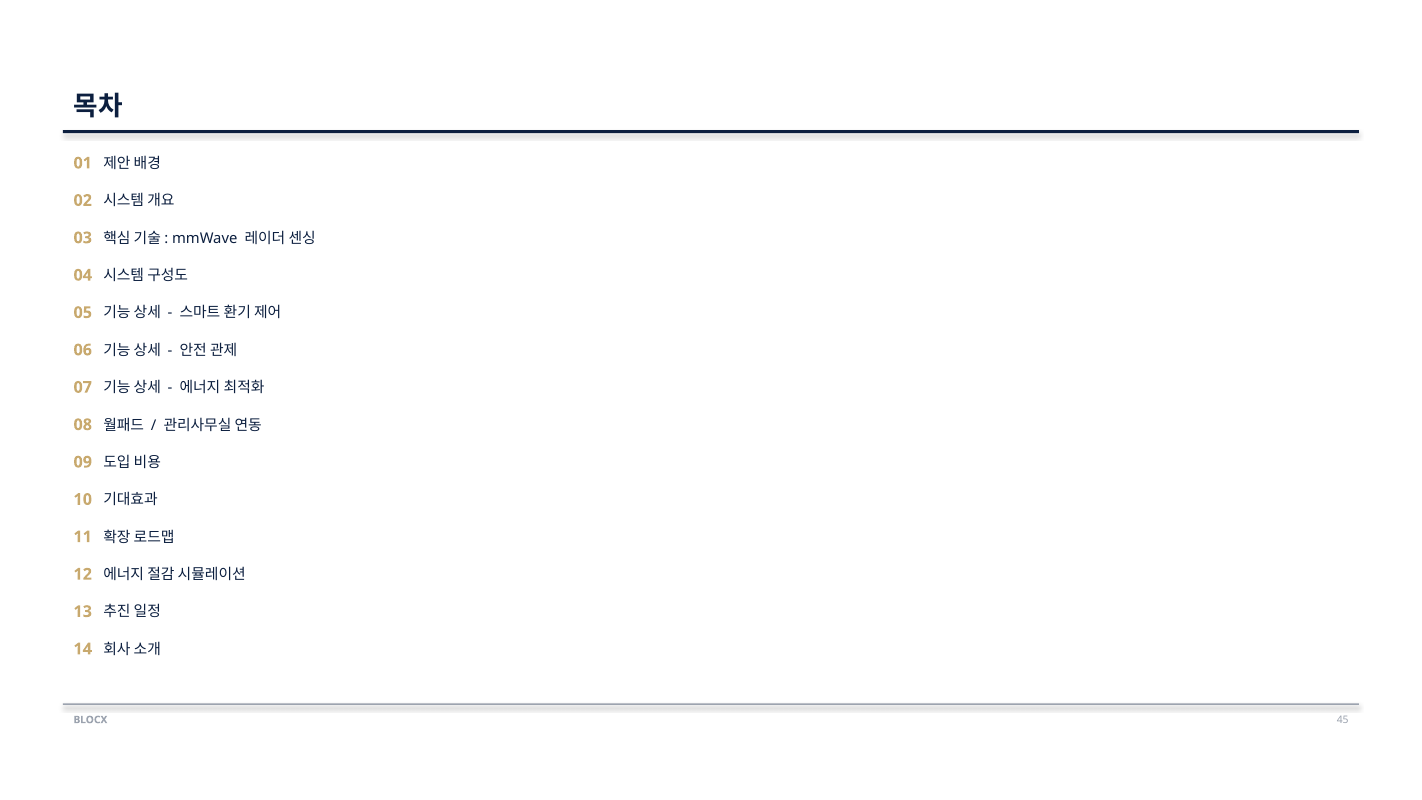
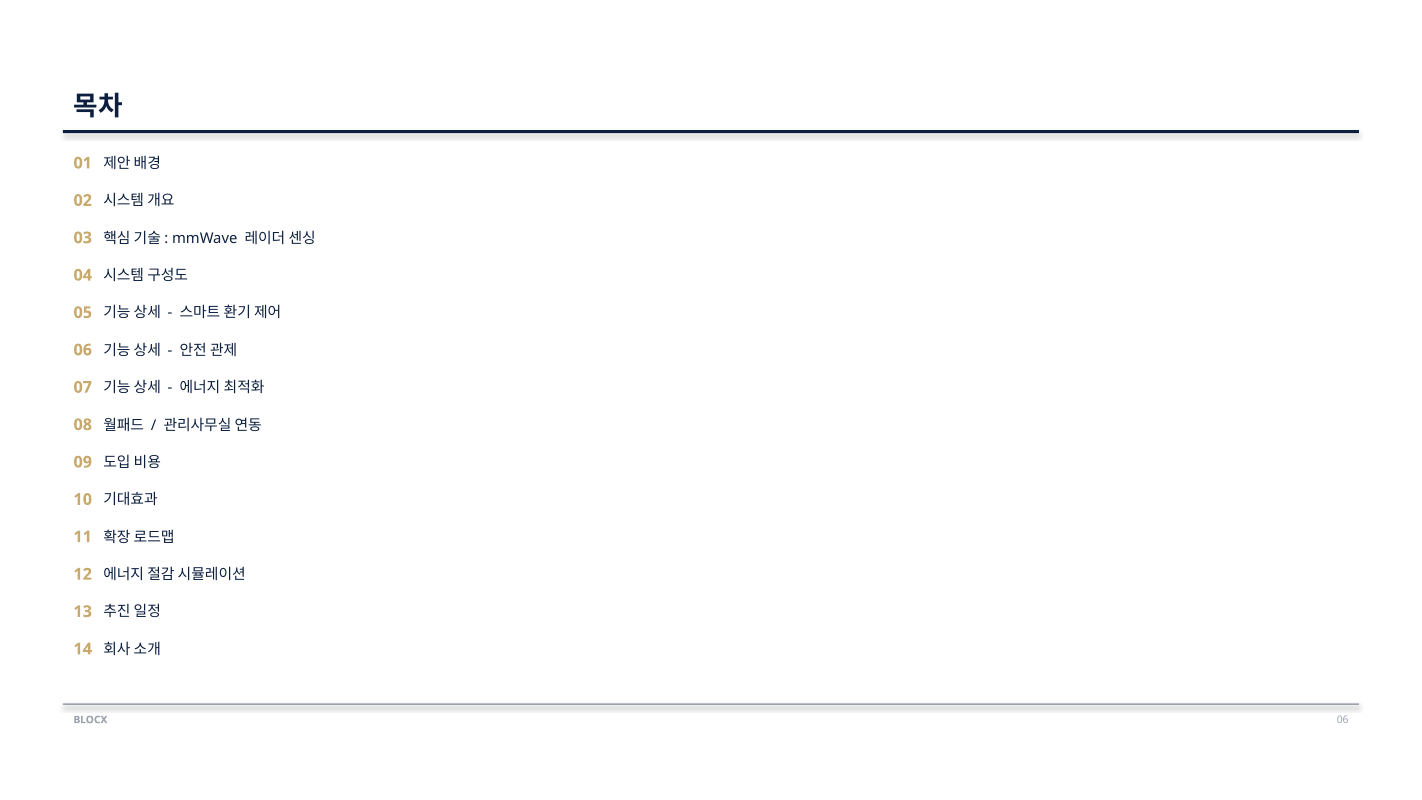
BLOCX 45: 45 -> 06 (1343, 720)
